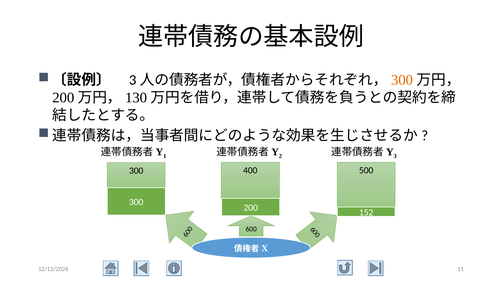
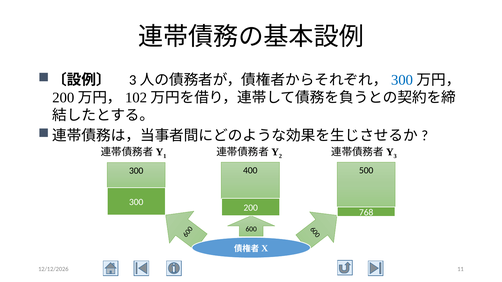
300 colour: orange -> blue (402, 80)
130: 130 -> 102 (136, 98)
152: 152 -> 768 (366, 213)
